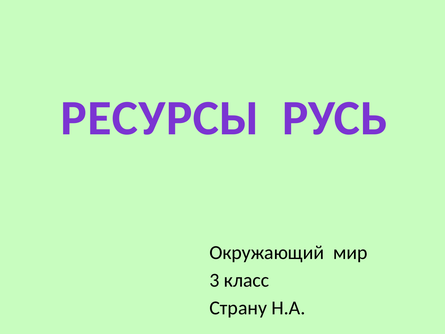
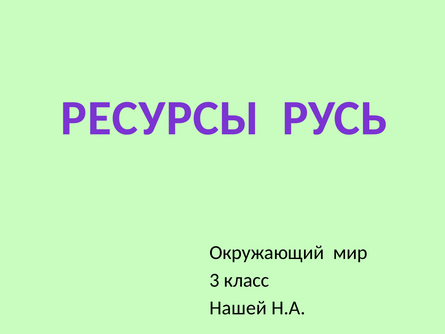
Страну: Страну -> Нашей (238, 308)
